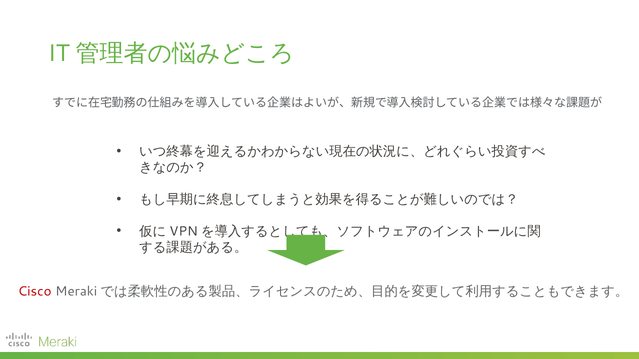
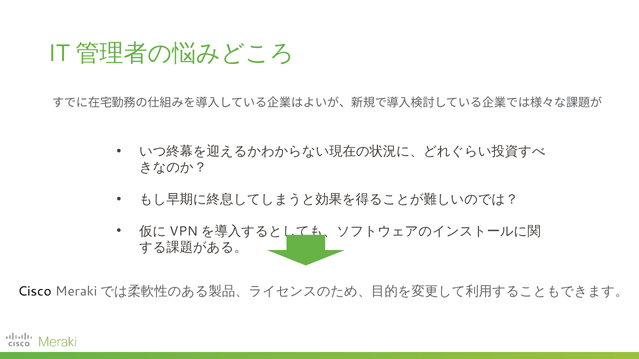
Cisco colour: red -> black (35, 292)
